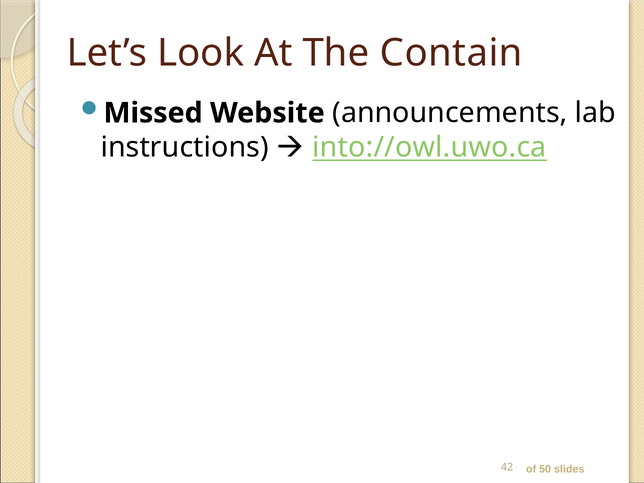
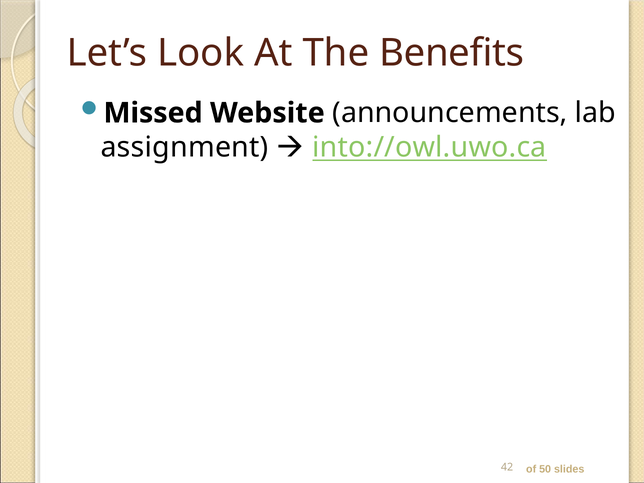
Contain: Contain -> Benefits (452, 53)
instructions: instructions -> assignment (185, 147)
